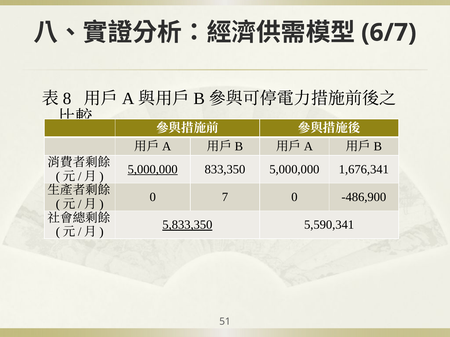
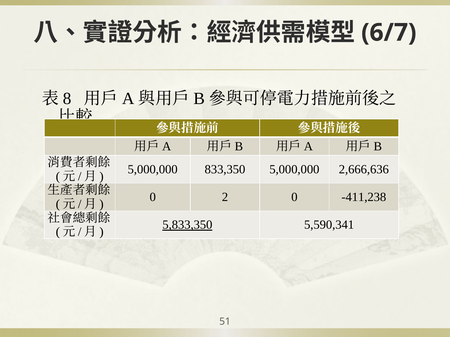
5,000,000 underline: present -> none (153, 170)
1,676,341: 1,676,341 -> 2,666,636 (364, 170)
7: 7 -> 2 (225, 197)
-486,900: -486,900 -> -411,238 (364, 197)
